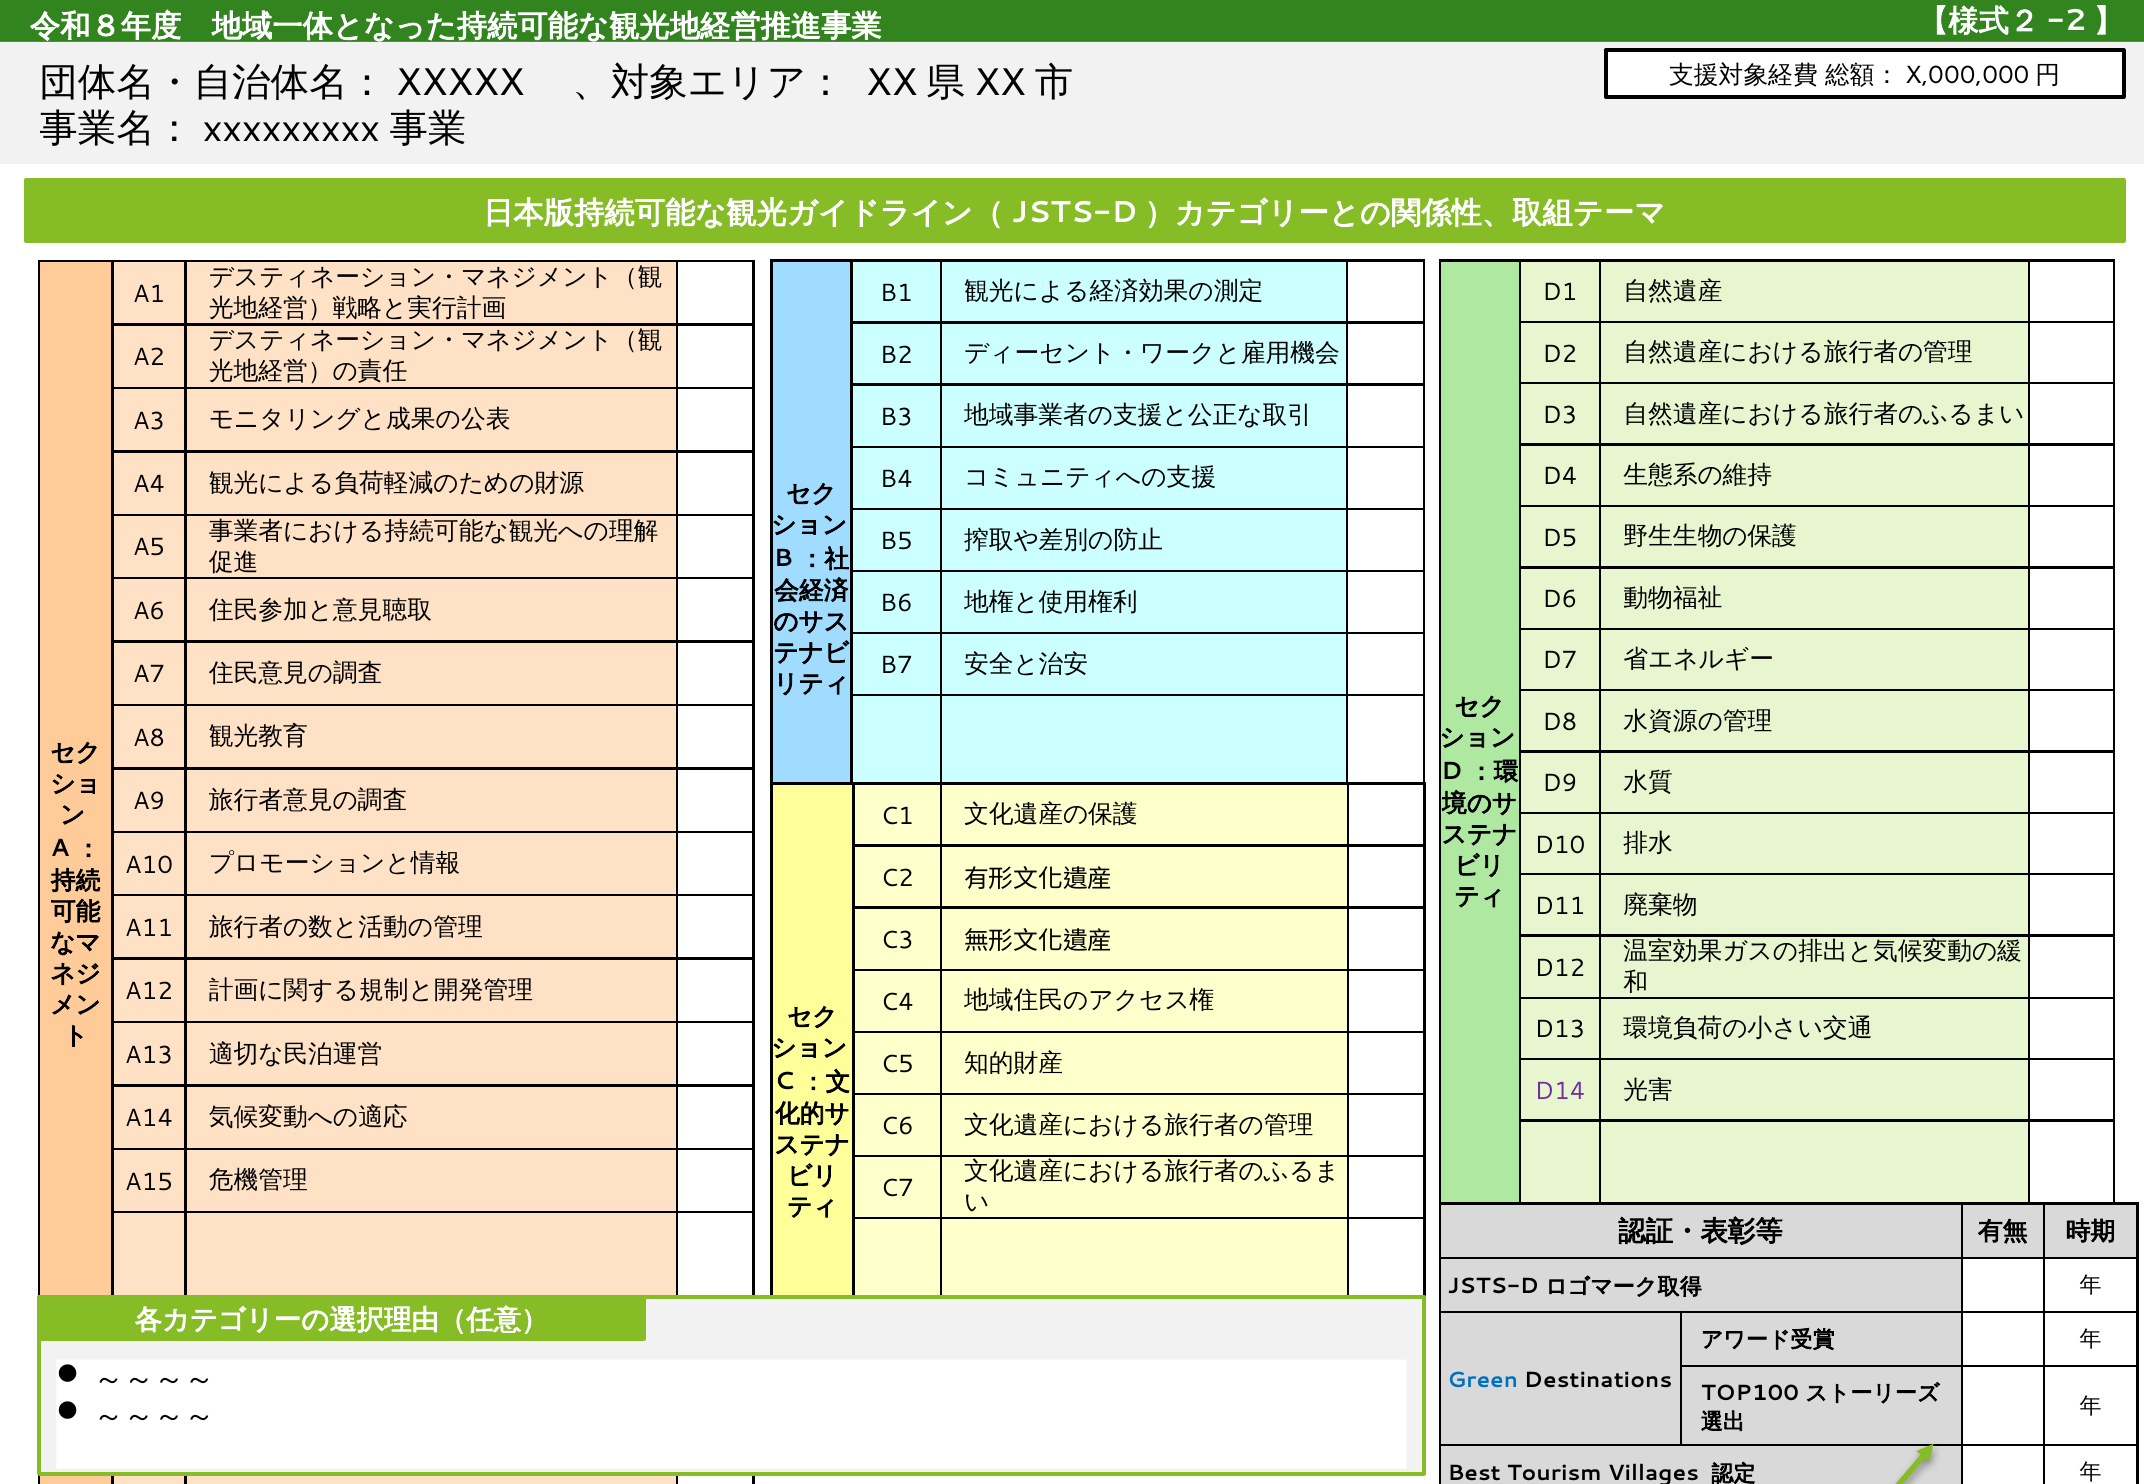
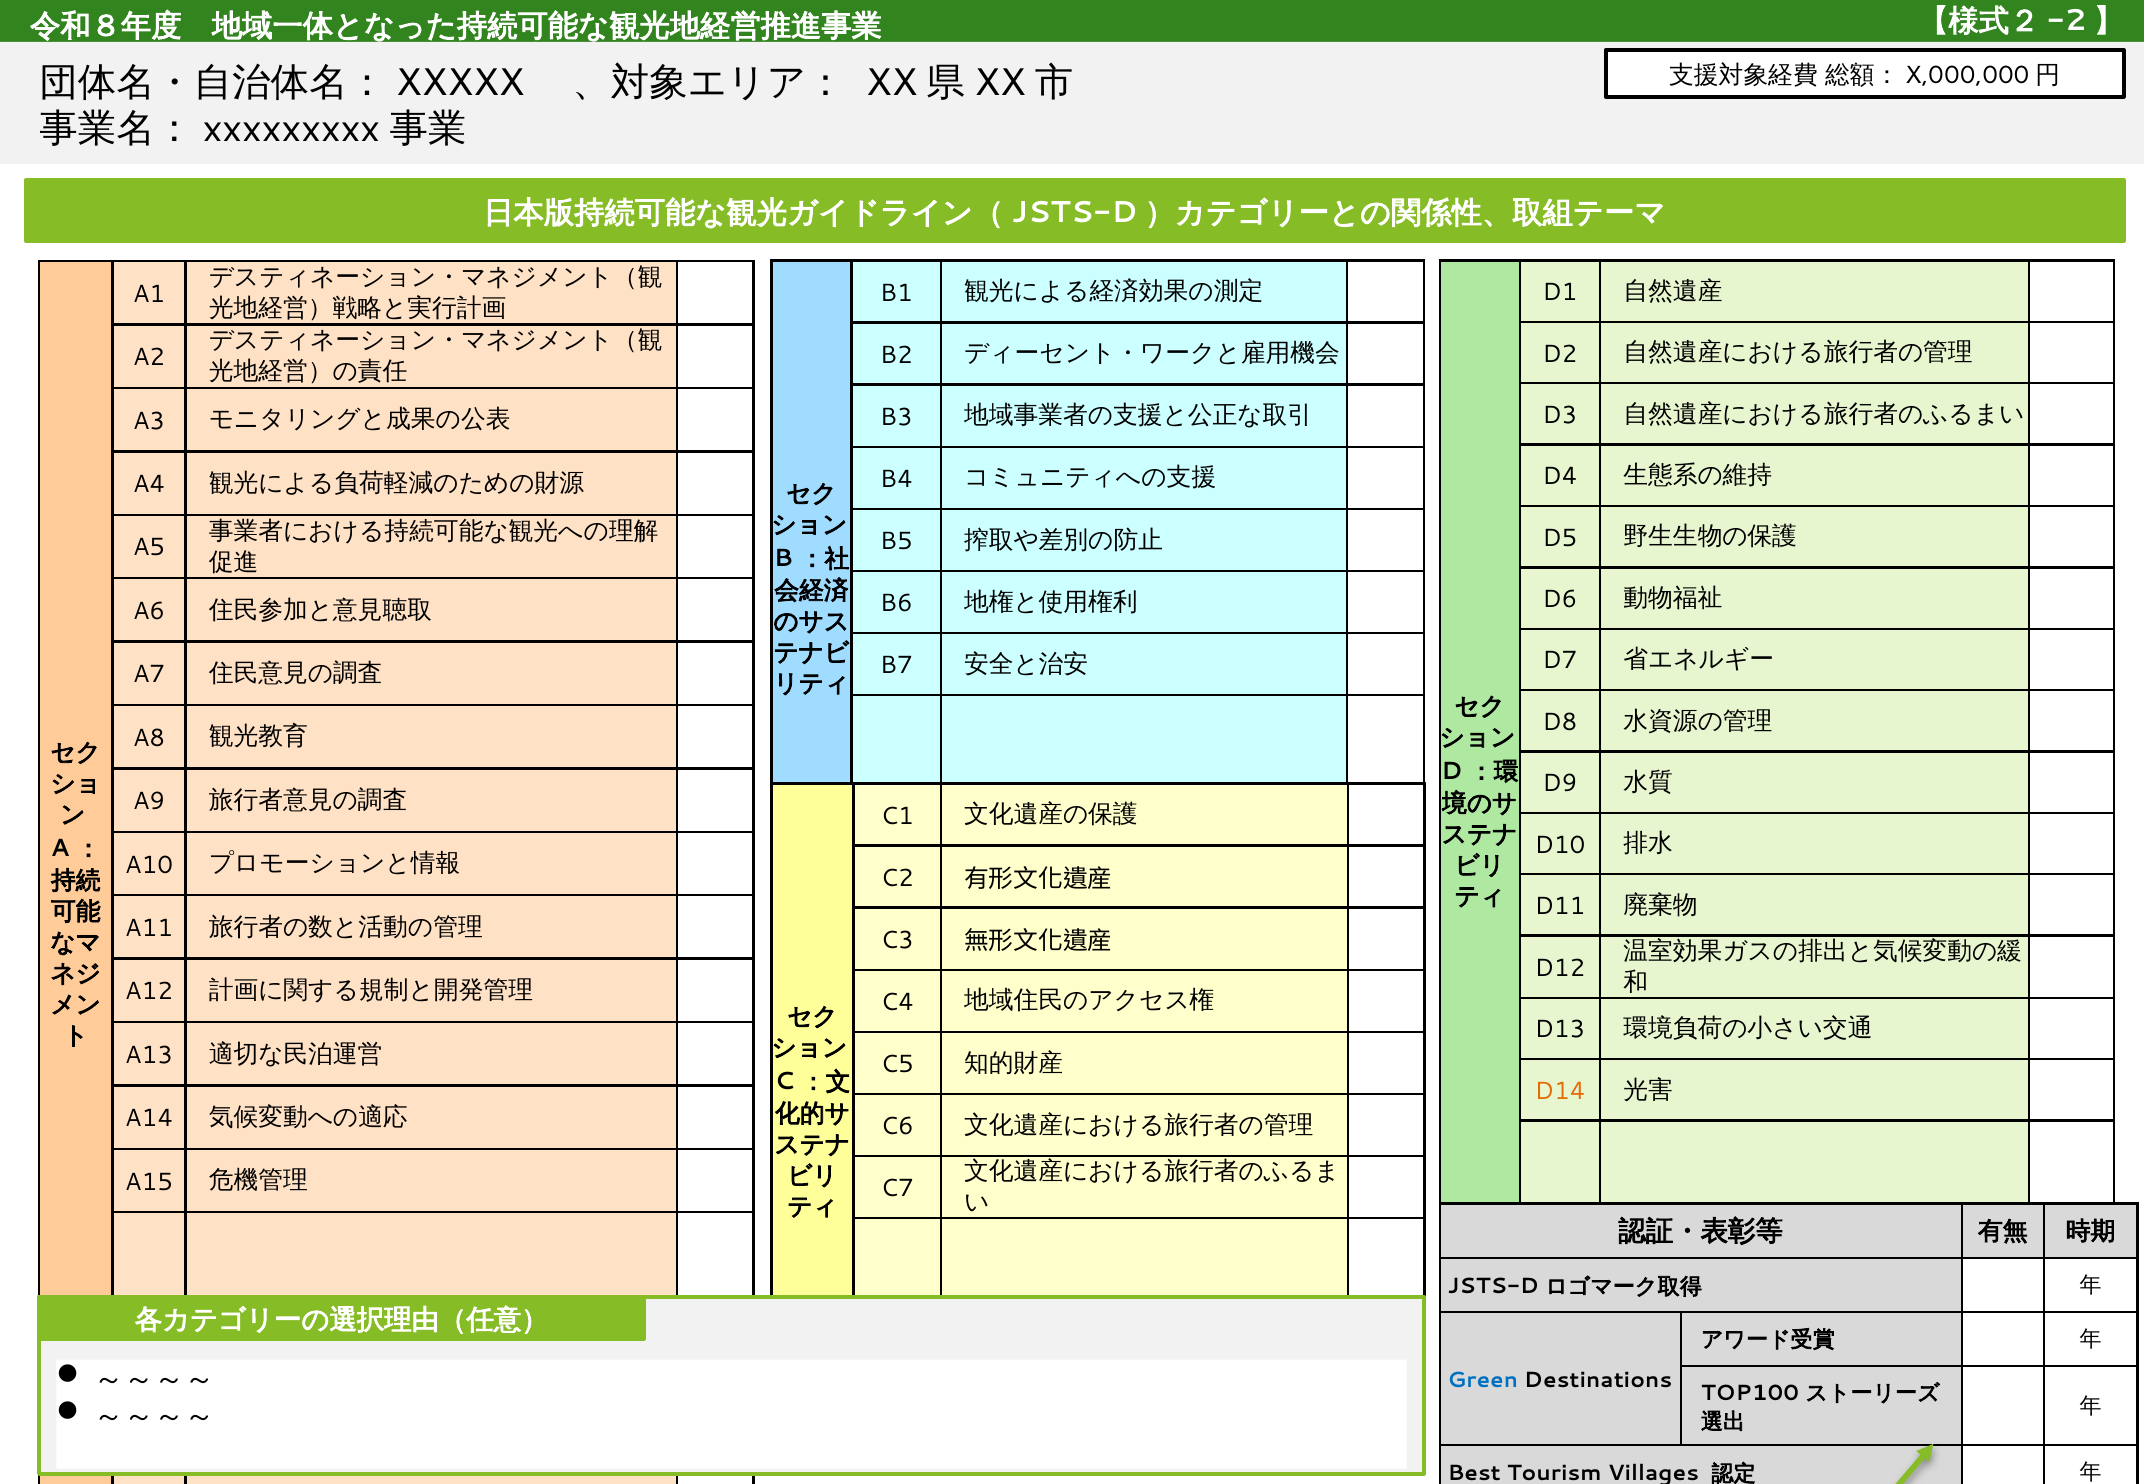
D14 colour: purple -> orange (1560, 1091)
